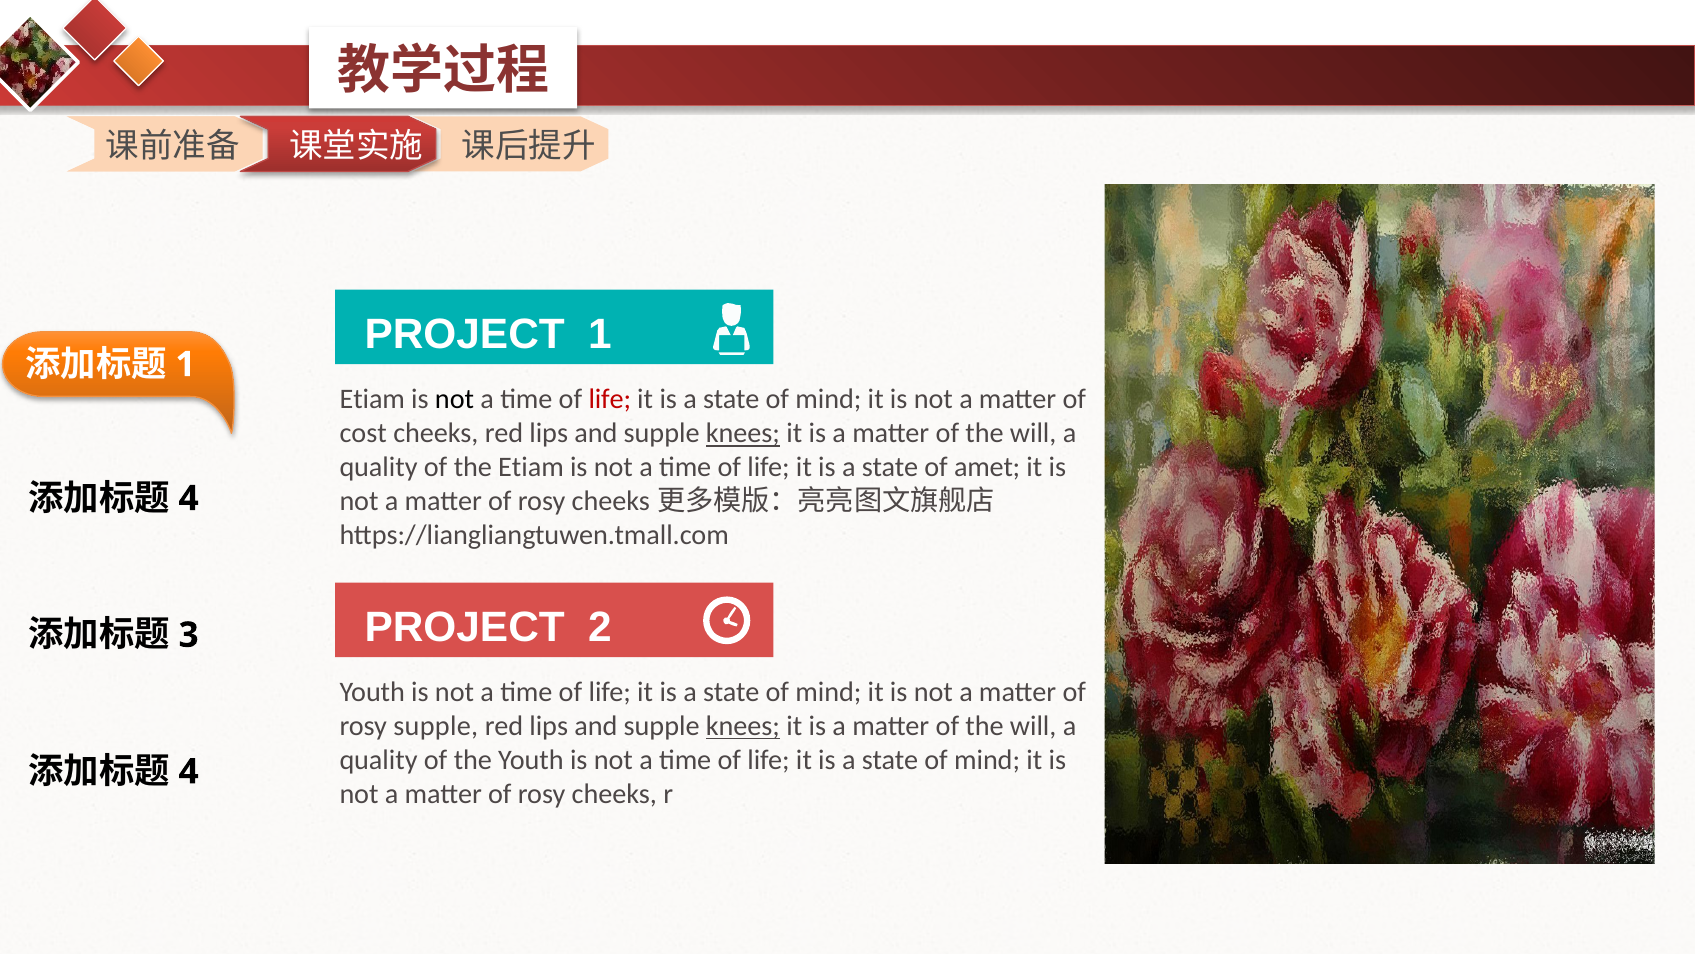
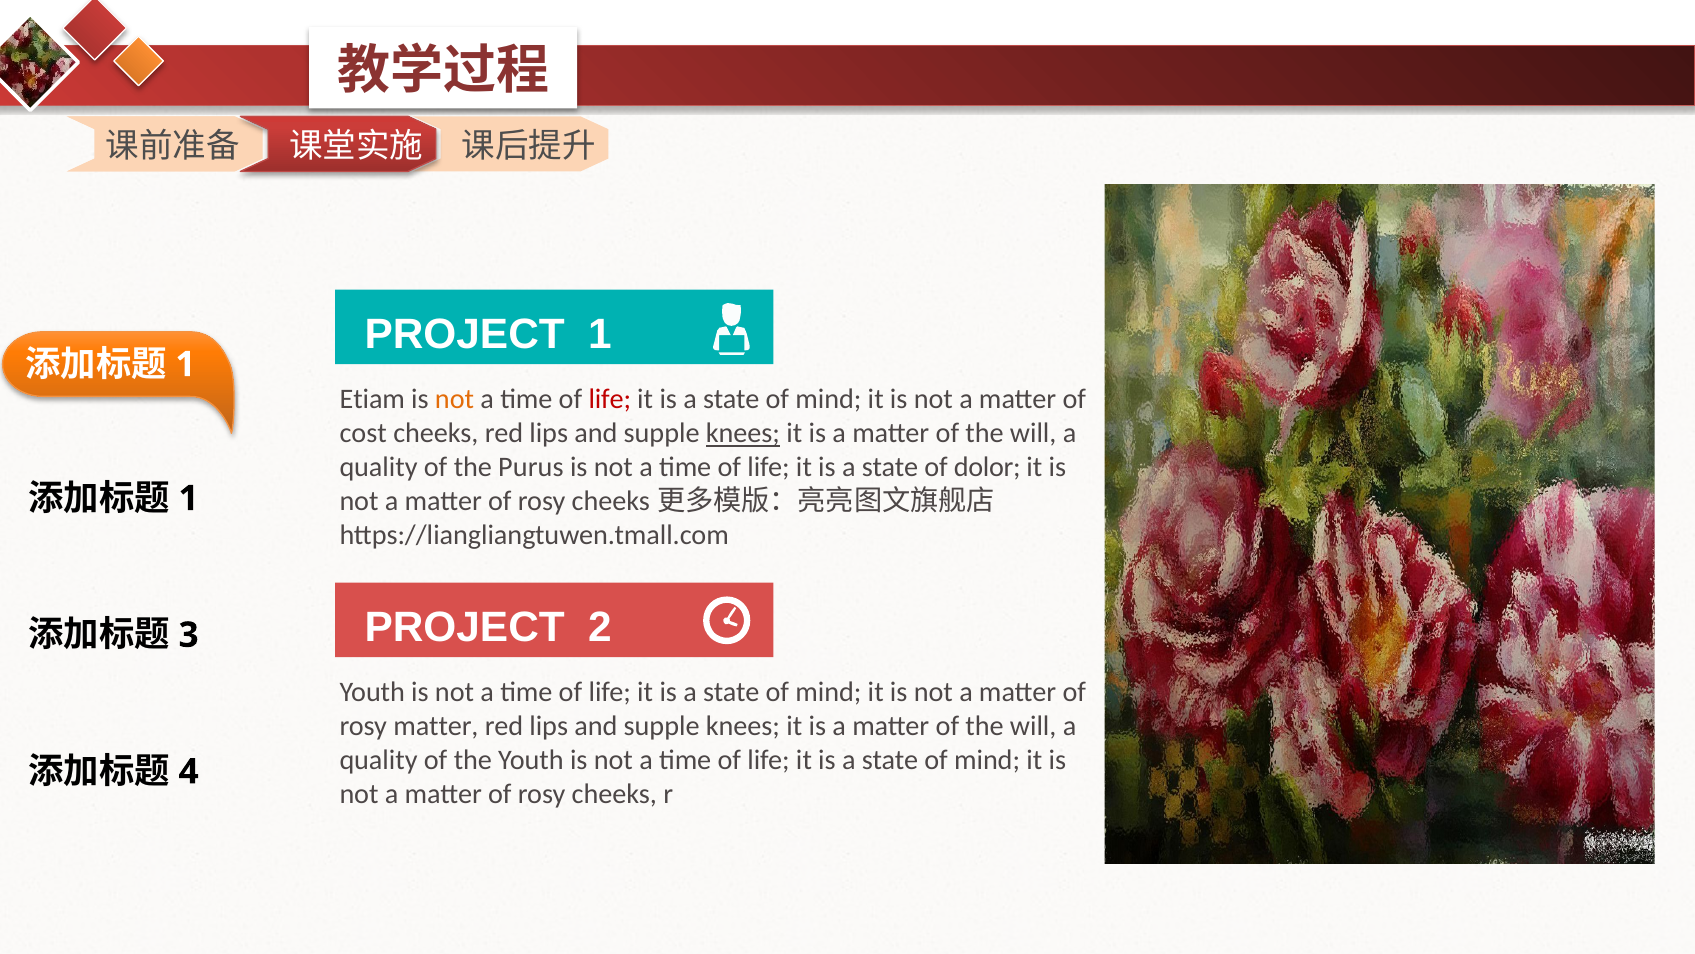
not colour: black -> orange (455, 399)
the Etiam: Etiam -> Purus (531, 467)
amet: amet -> dolor (987, 467)
4: 4 -> 1 (189, 498)
rosy supple: supple -> matter (436, 726)
knees underline: present -> none (743, 726)
